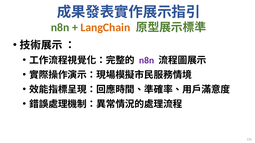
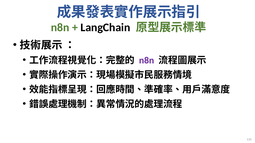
LangChain colour: orange -> black (105, 28)
